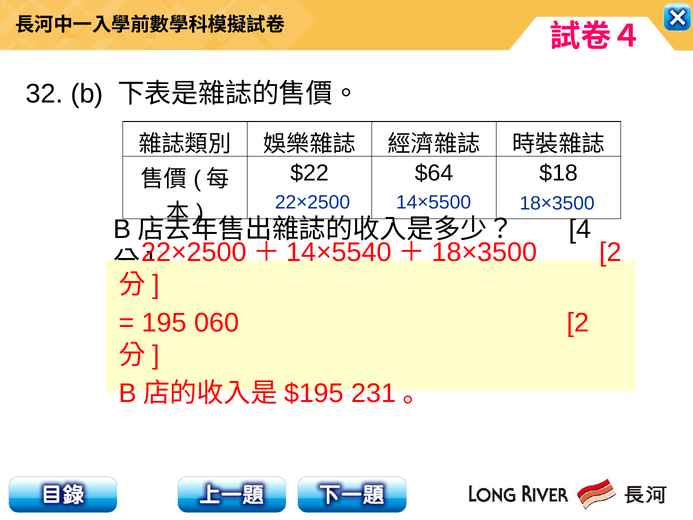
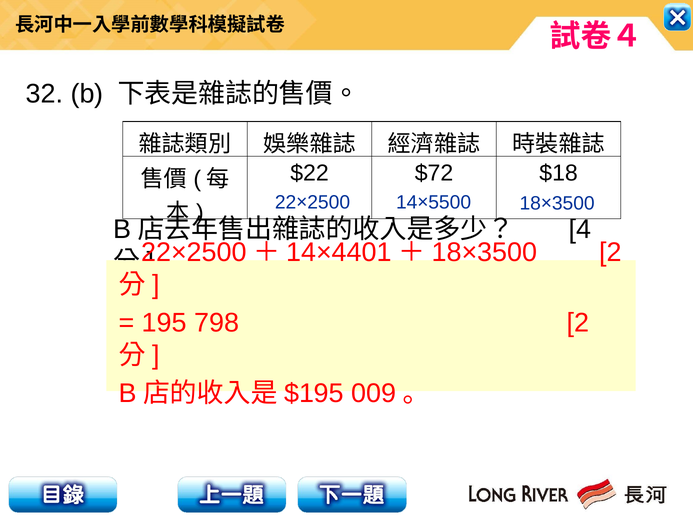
$64: $64 -> $72 (434, 173)
14×5540: 14×5540 -> 14×4401 (339, 252)
060: 060 -> 798 (217, 323)
231: 231 -> 009 (374, 393)
